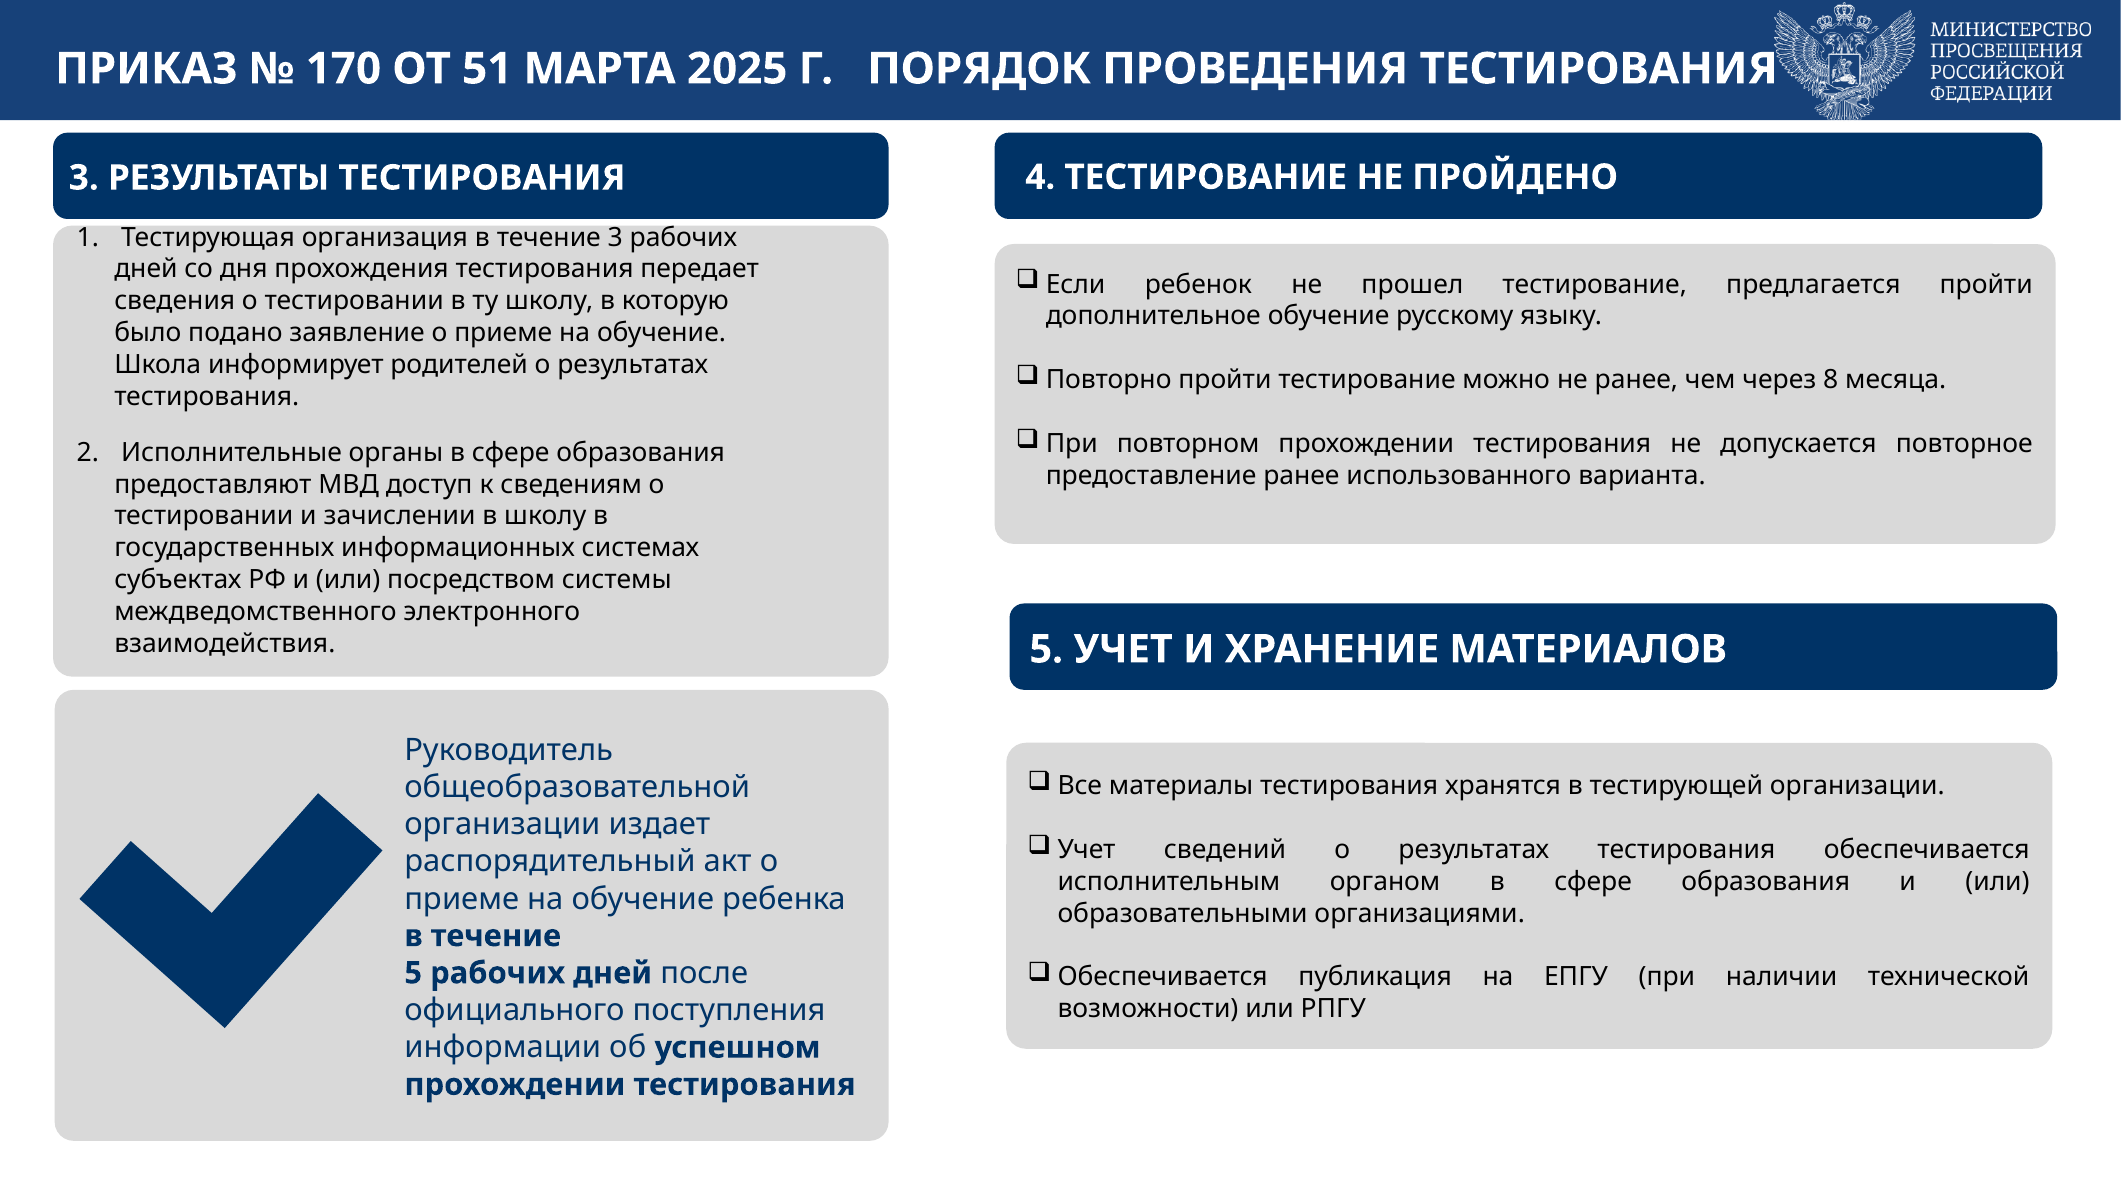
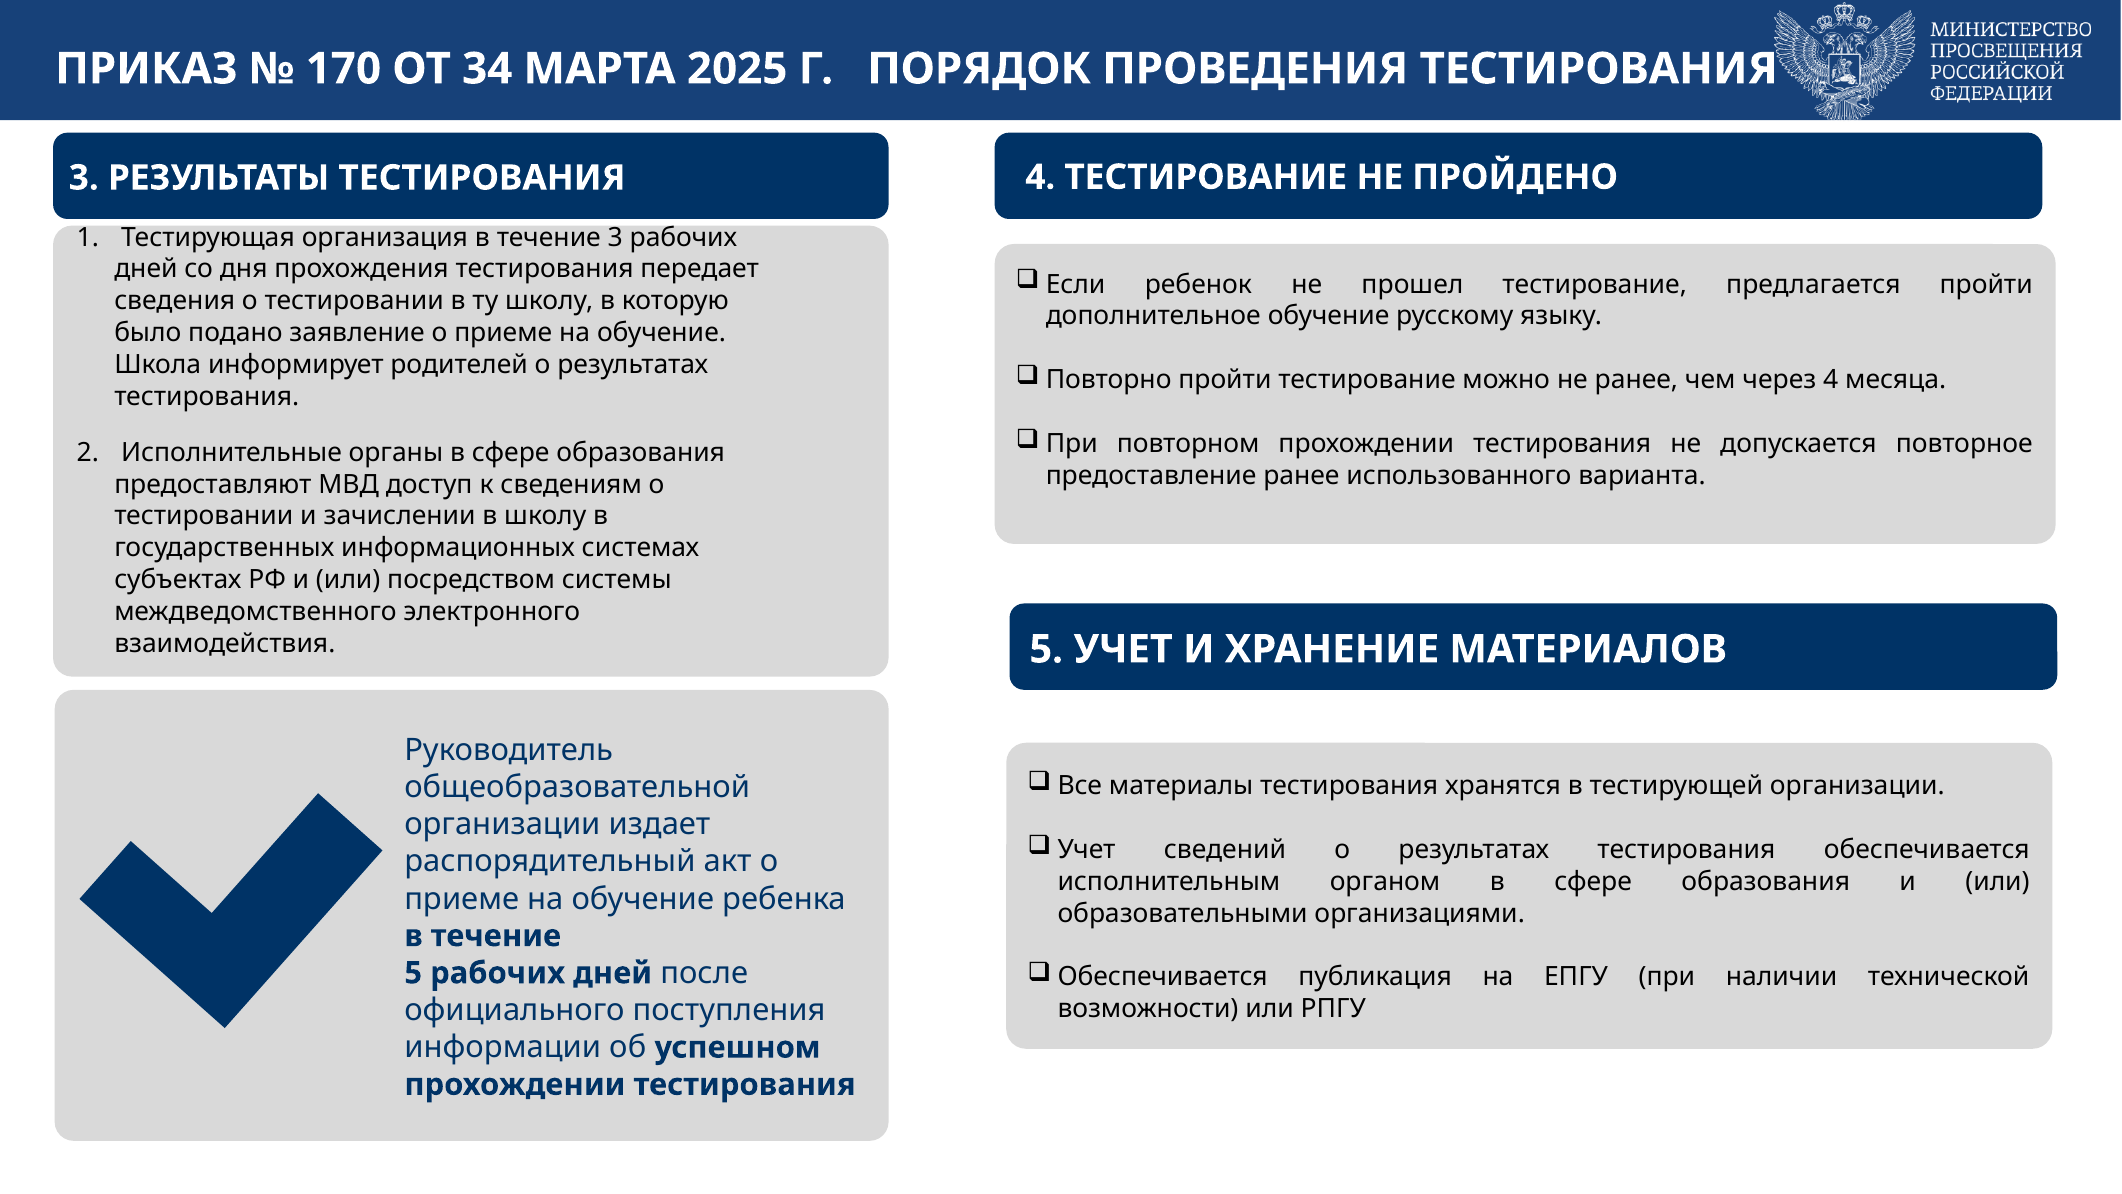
51: 51 -> 34 (487, 69)
через 8: 8 -> 4 (1831, 380)
